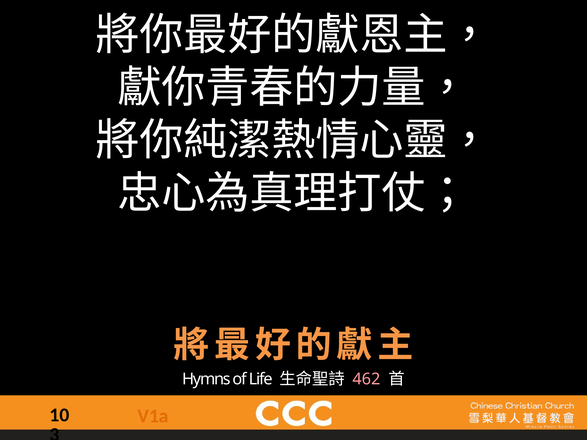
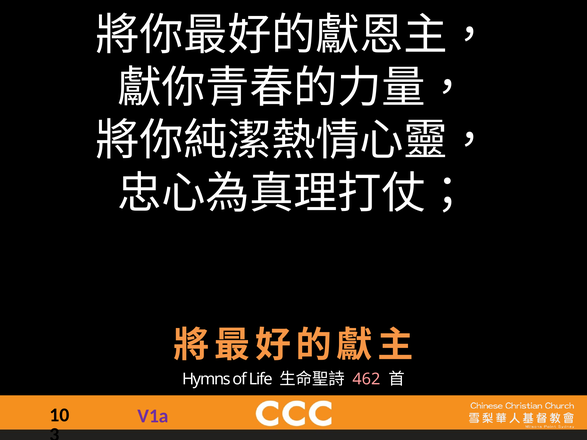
V1a colour: orange -> purple (153, 416)
